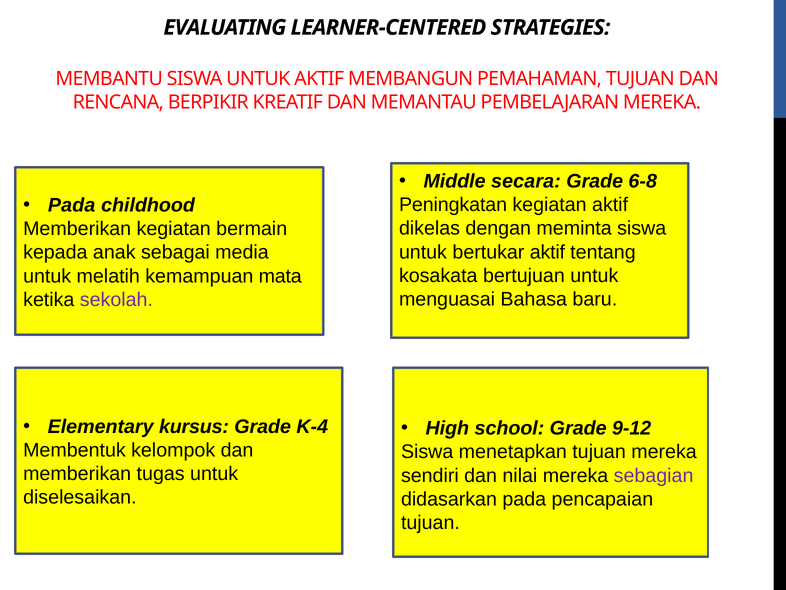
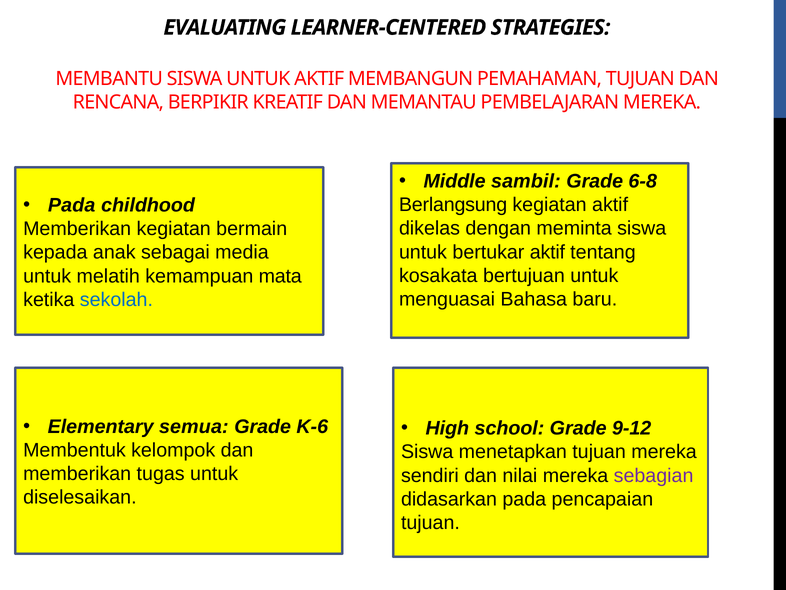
secara: secara -> sambil (526, 181)
Peningkatan: Peningkatan -> Berlangsung (453, 205)
sekolah colour: purple -> blue (116, 299)
kursus: kursus -> semua (194, 426)
K-4: K-4 -> K-6 (312, 426)
